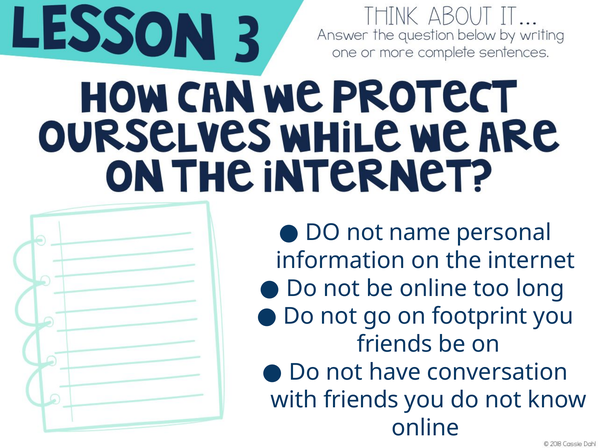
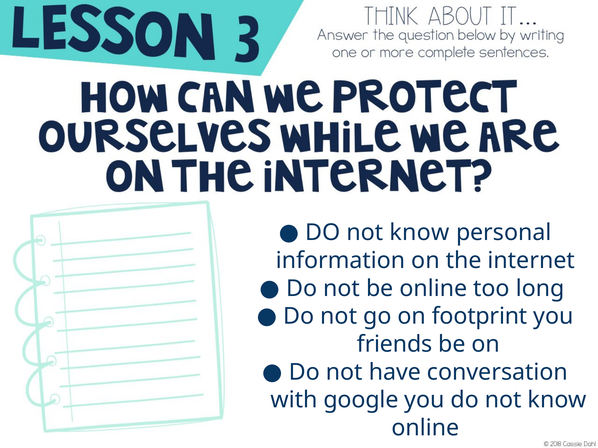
name: name -> know (420, 233)
with friends: friends -> google (361, 400)
